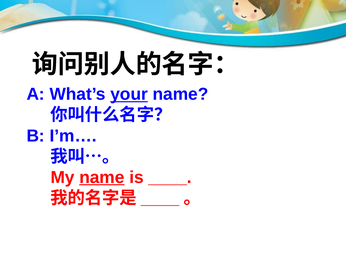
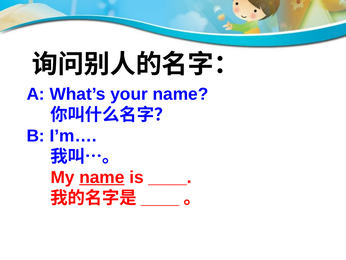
your underline: present -> none (129, 94)
